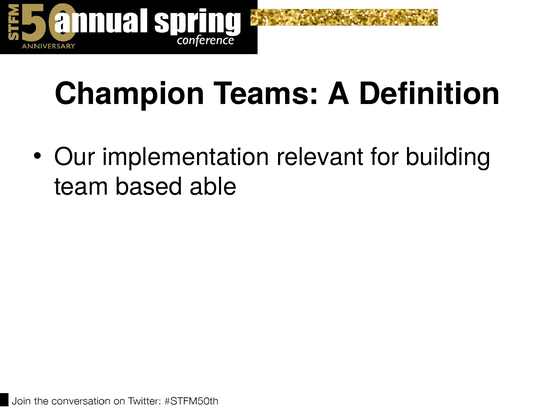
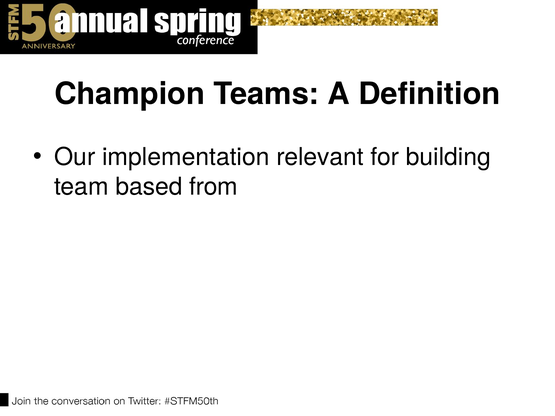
able: able -> from (213, 187)
